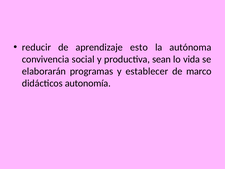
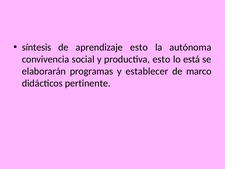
reducir: reducir -> síntesis (37, 47)
productiva sean: sean -> esto (161, 59)
vida: vida -> está (192, 59)
autonomía: autonomía -> pertinente (88, 83)
